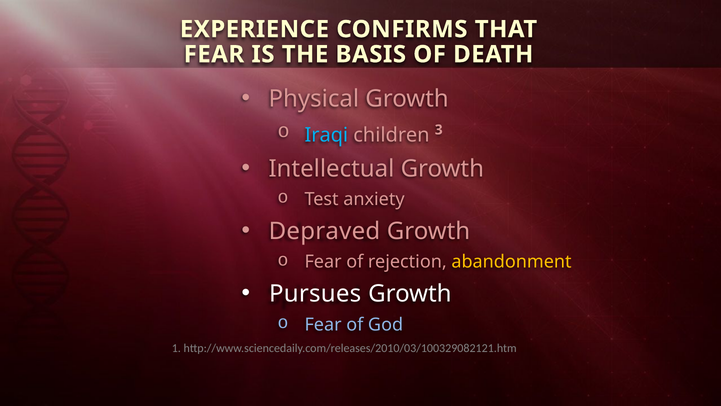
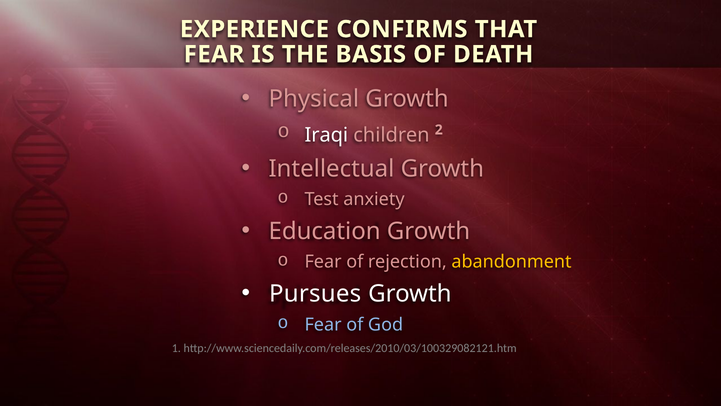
Iraqi colour: light blue -> white (326, 135)
3: 3 -> 2 (439, 130)
Depraved: Depraved -> Education (325, 231)
